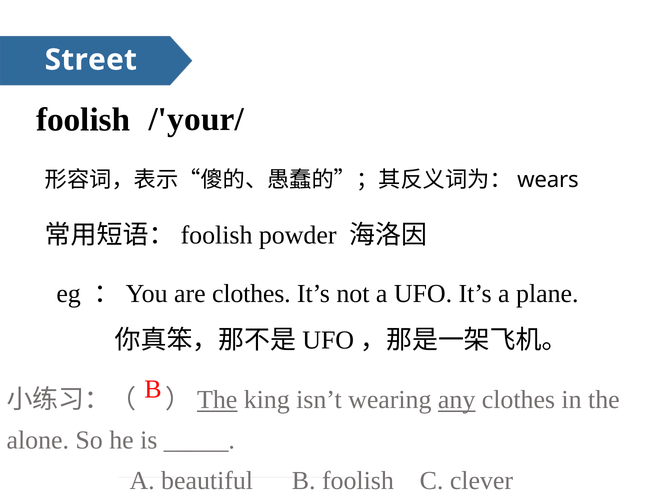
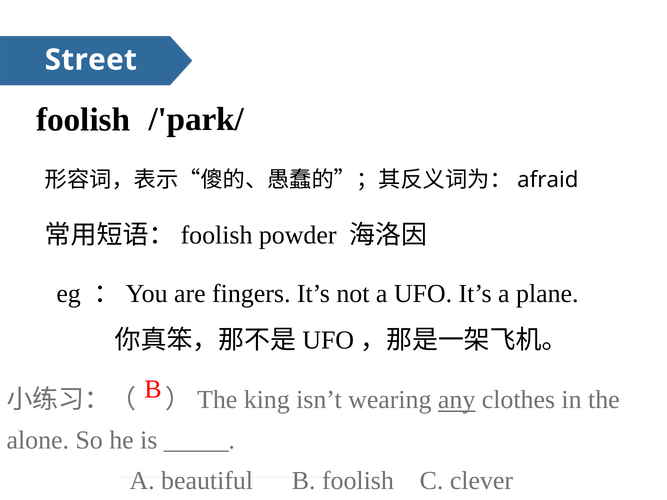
/'your/: /'your/ -> /'park/ (196, 120)
wears: wears -> afraid (548, 180)
are clothes: clothes -> fingers (251, 294)
The underline: present -> none (217, 400)
